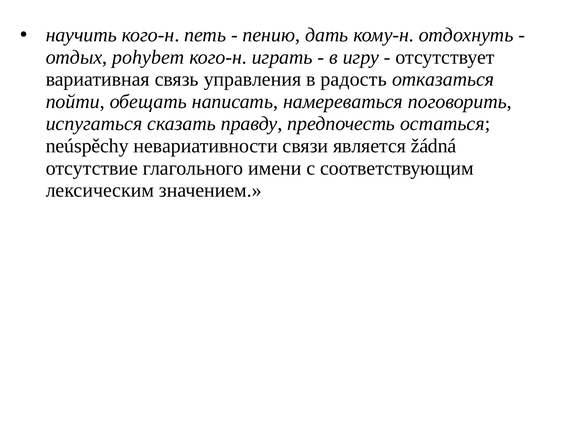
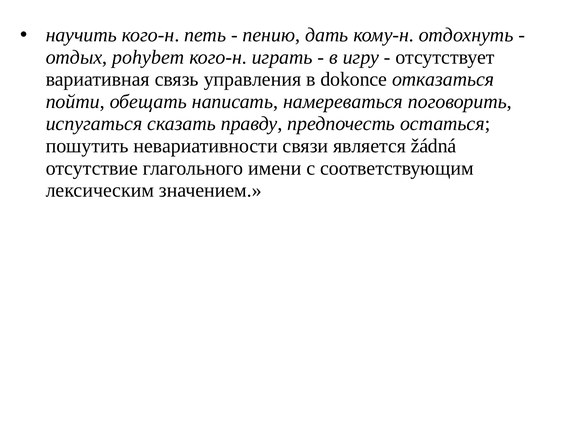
радость: радость -> dokonce (354, 79)
neúspěchy: neúspěchy -> пошутить (87, 146)
